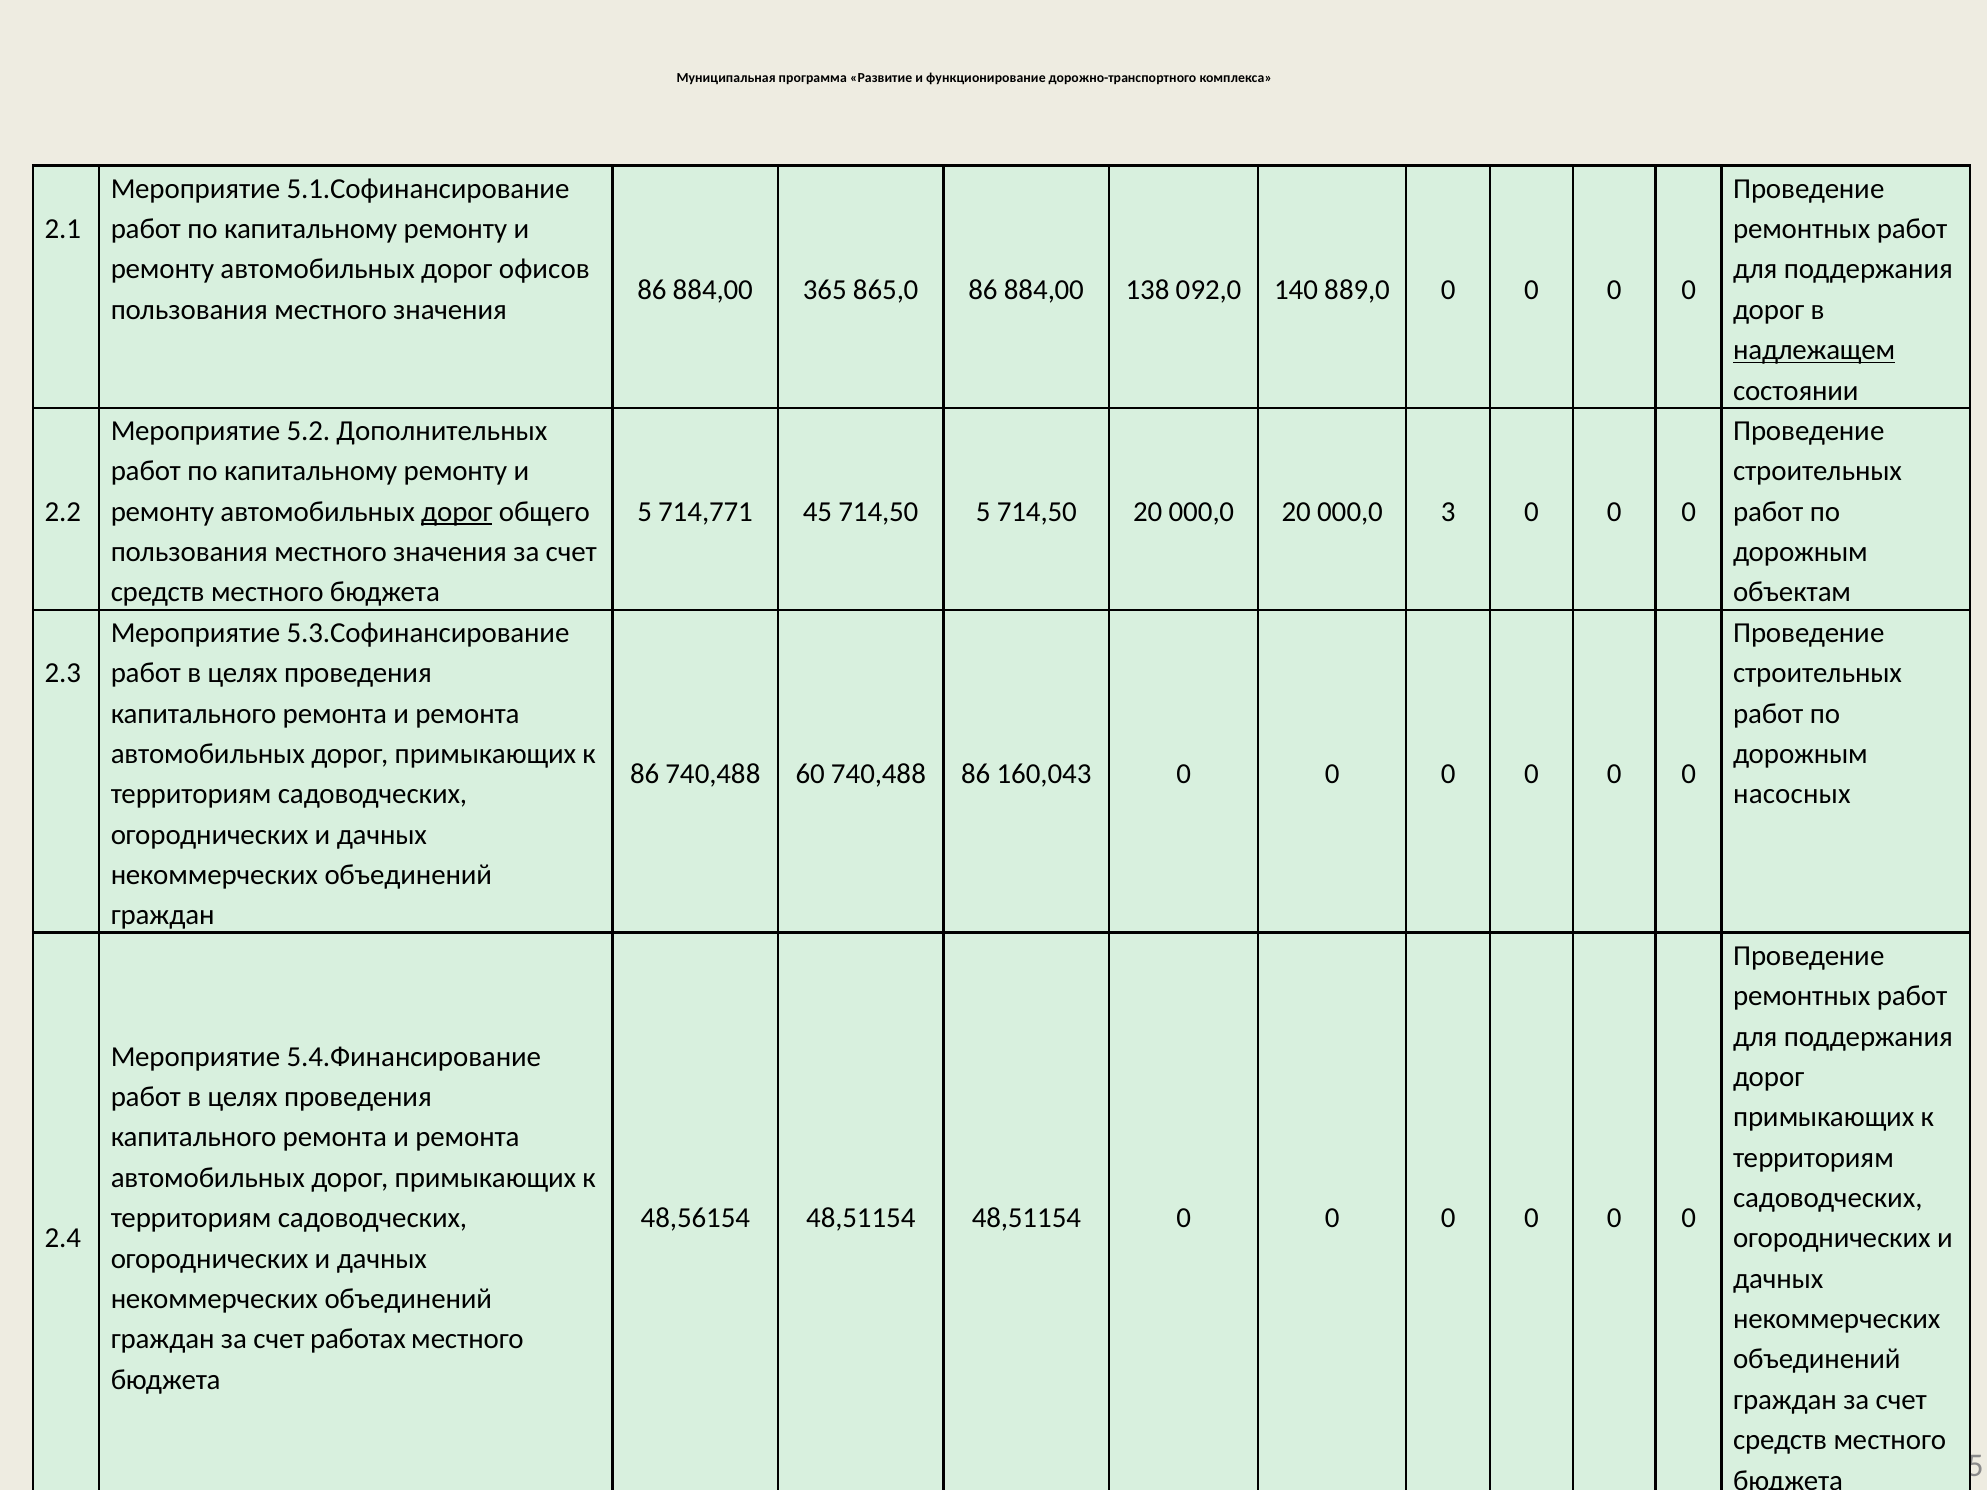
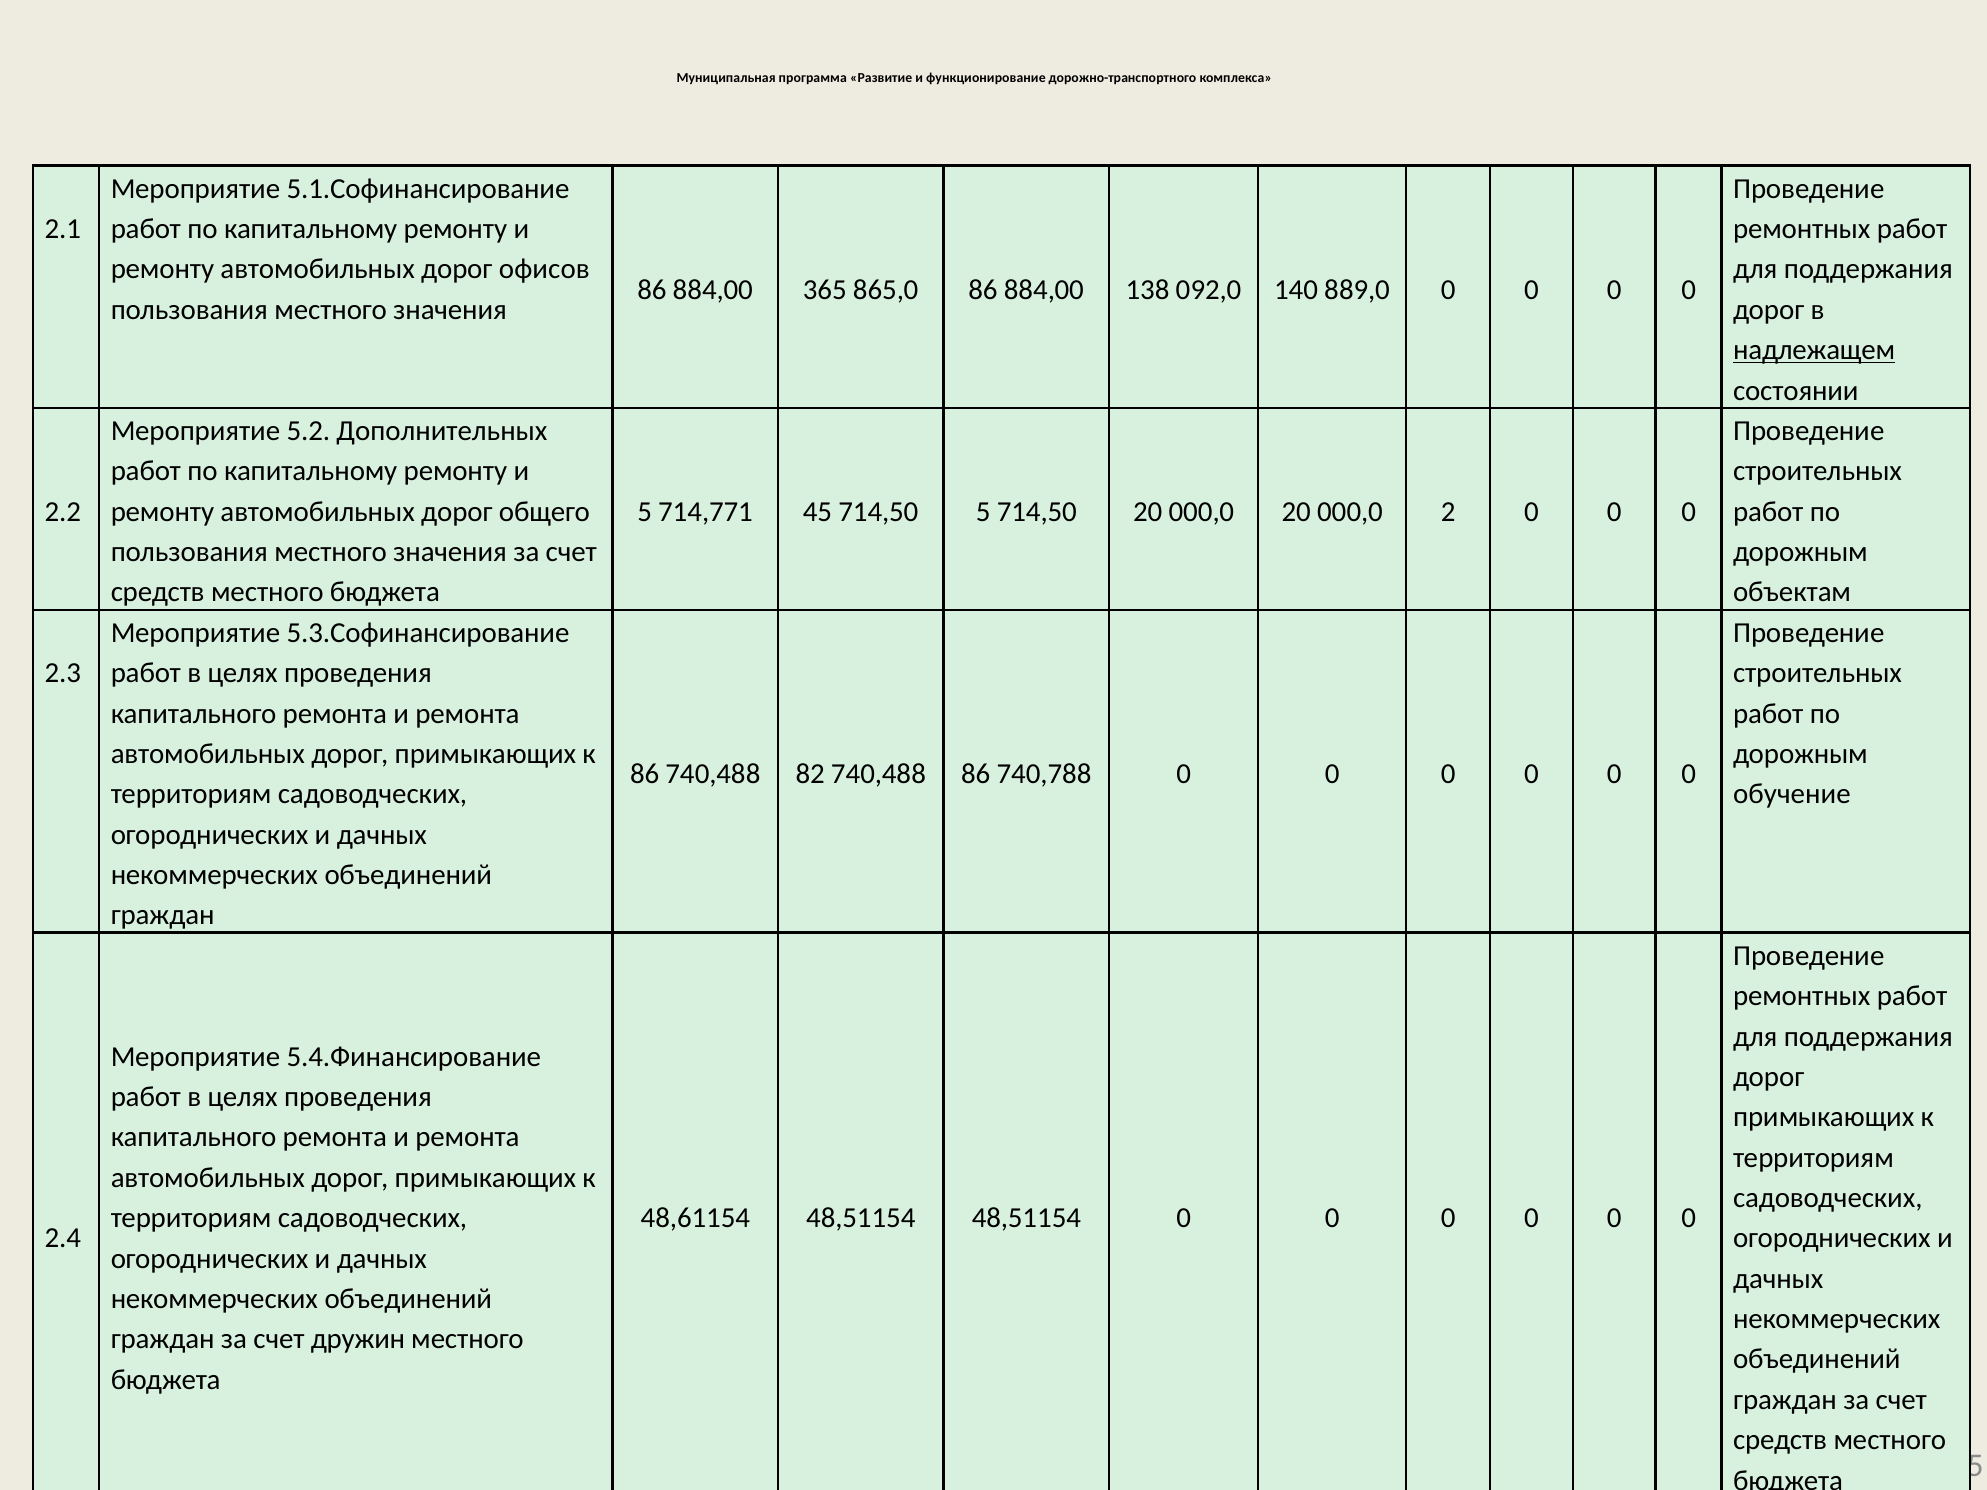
дорог underline: present -> none (457, 512)
3: 3 -> 2 (1448, 512)
60: 60 -> 82 (810, 774)
160,043: 160,043 -> 740,788 (1044, 774)
насосных: насосных -> обучение (1792, 794)
48,56154: 48,56154 -> 48,61154 (695, 1218)
работах: работах -> дружин (358, 1339)
